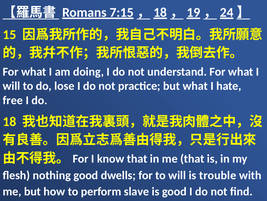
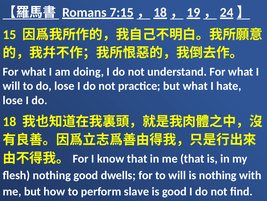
free: free -> lose (13, 100)
is trouble: trouble -> nothing (218, 175)
